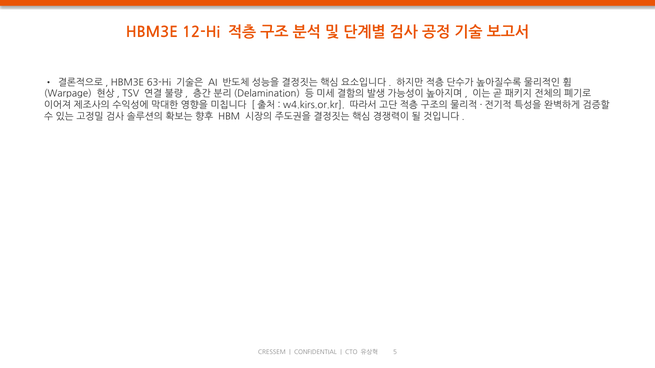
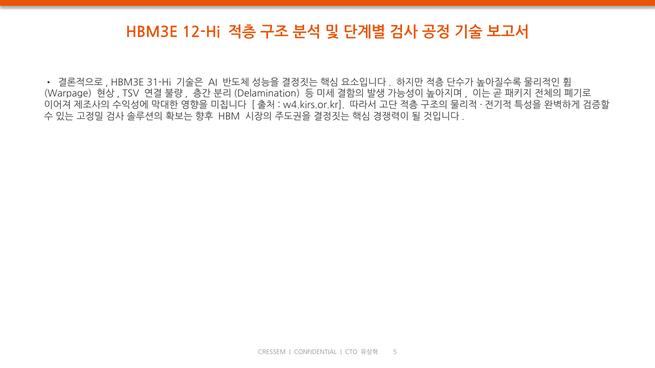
63-Hi: 63-Hi -> 31-Hi (159, 82)
